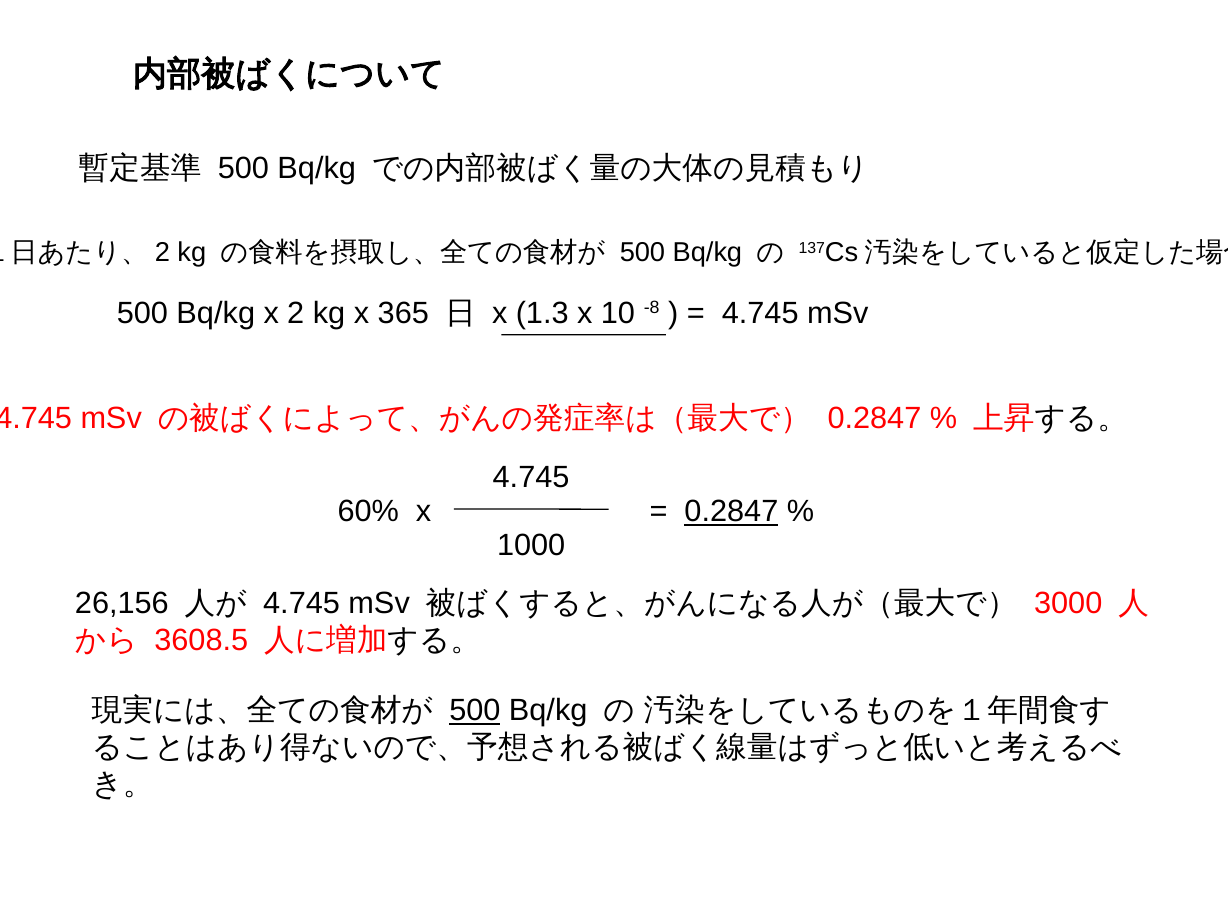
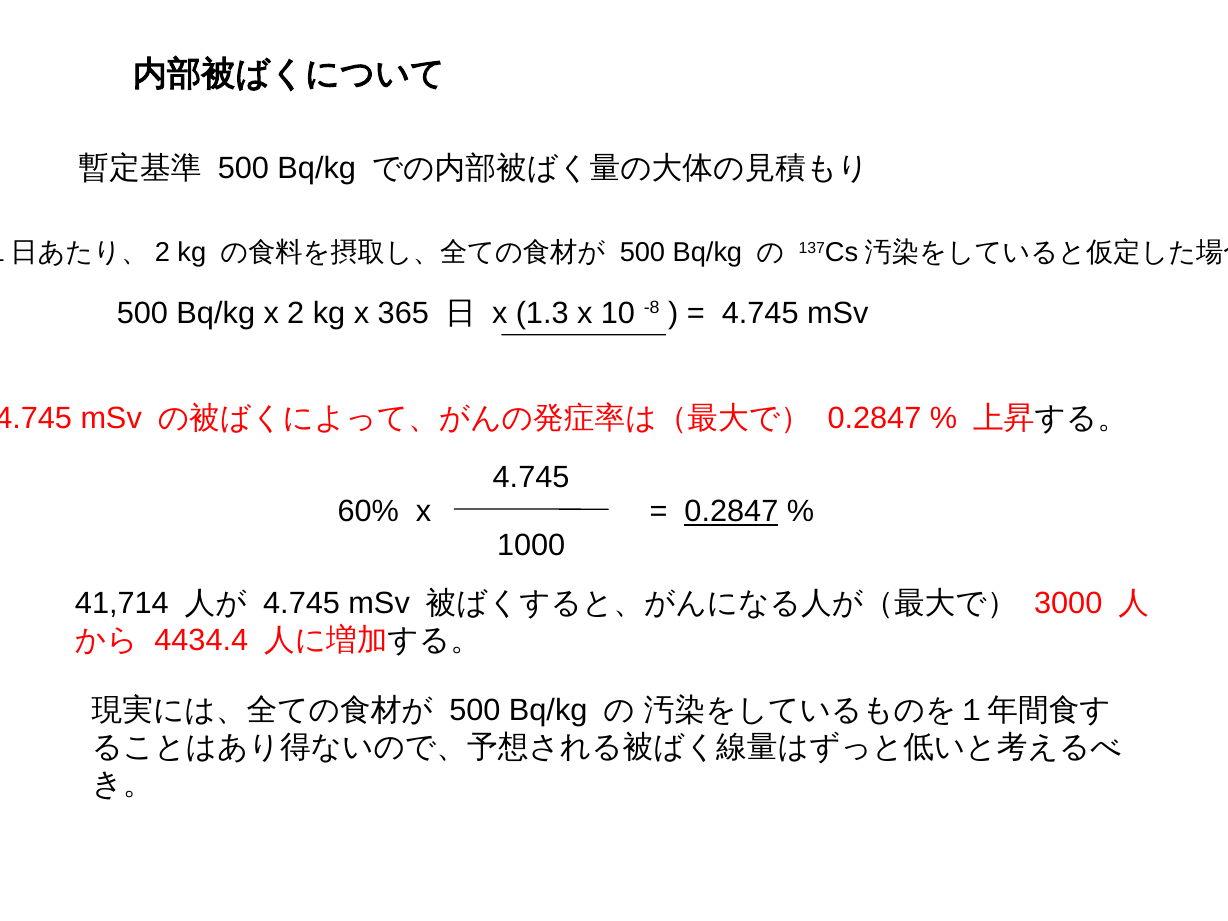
26,156: 26,156 -> 41,714 (122, 603)
3608.5: 3608.5 -> 4434.4 (201, 640)
500 underline: present -> none (475, 710)
